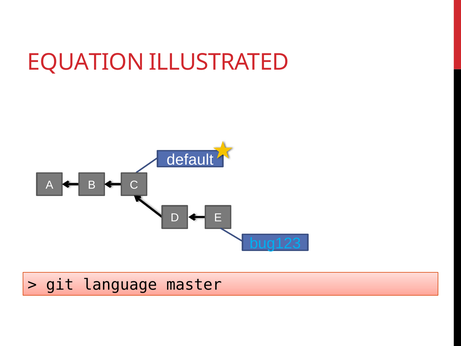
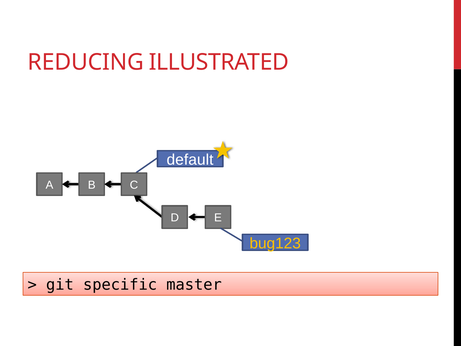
EQUATION: EQUATION -> REDUCING (86, 62)
bug123 colour: light blue -> yellow (275, 243)
language: language -> specific (120, 285)
